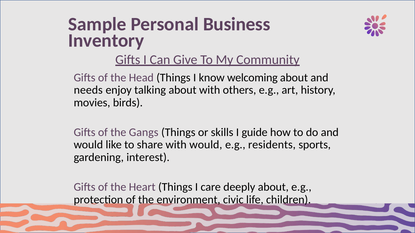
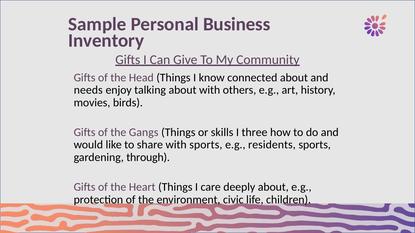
welcoming: welcoming -> connected (252, 78)
guide: guide -> three (255, 132)
with would: would -> sports (206, 145)
interest: interest -> through (148, 158)
